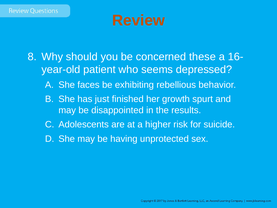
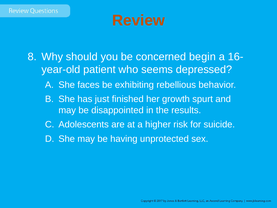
these: these -> begin (202, 57)
